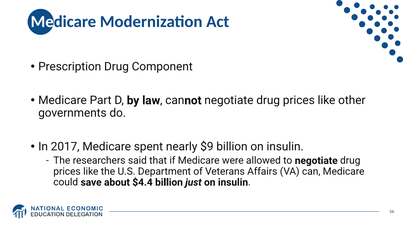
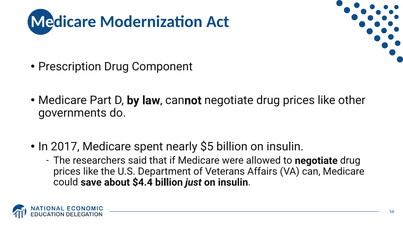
$9: $9 -> $5 (207, 147)
